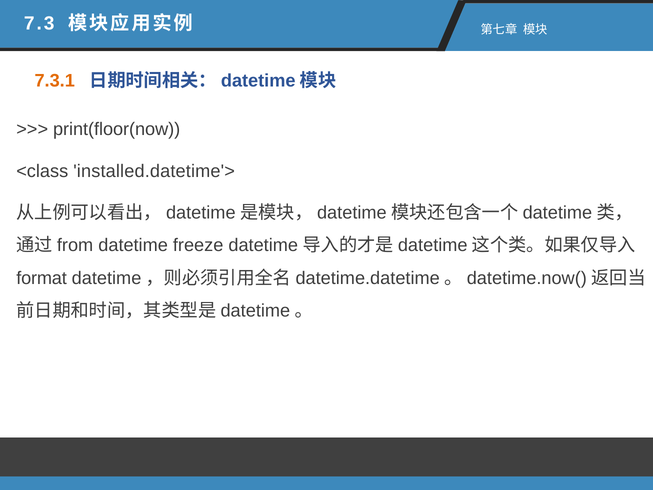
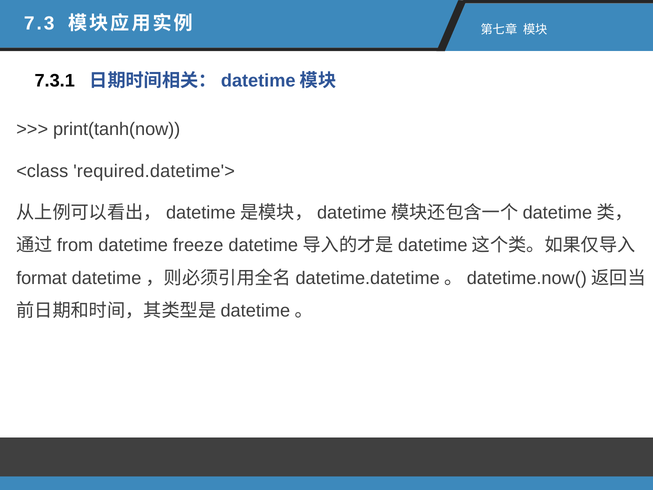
7.3.1 colour: orange -> black (55, 81)
print(floor(now: print(floor(now -> print(tanh(now (117, 129)
installed.datetime'>: installed.datetime'> -> required.datetime'> (154, 171)
